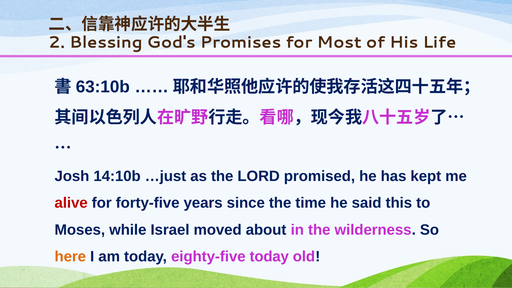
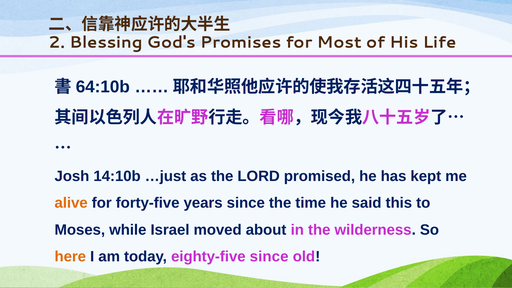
63:10b: 63:10b -> 64:10b (103, 87)
alive colour: red -> orange (71, 203)
eighty-five today: today -> since (269, 257)
